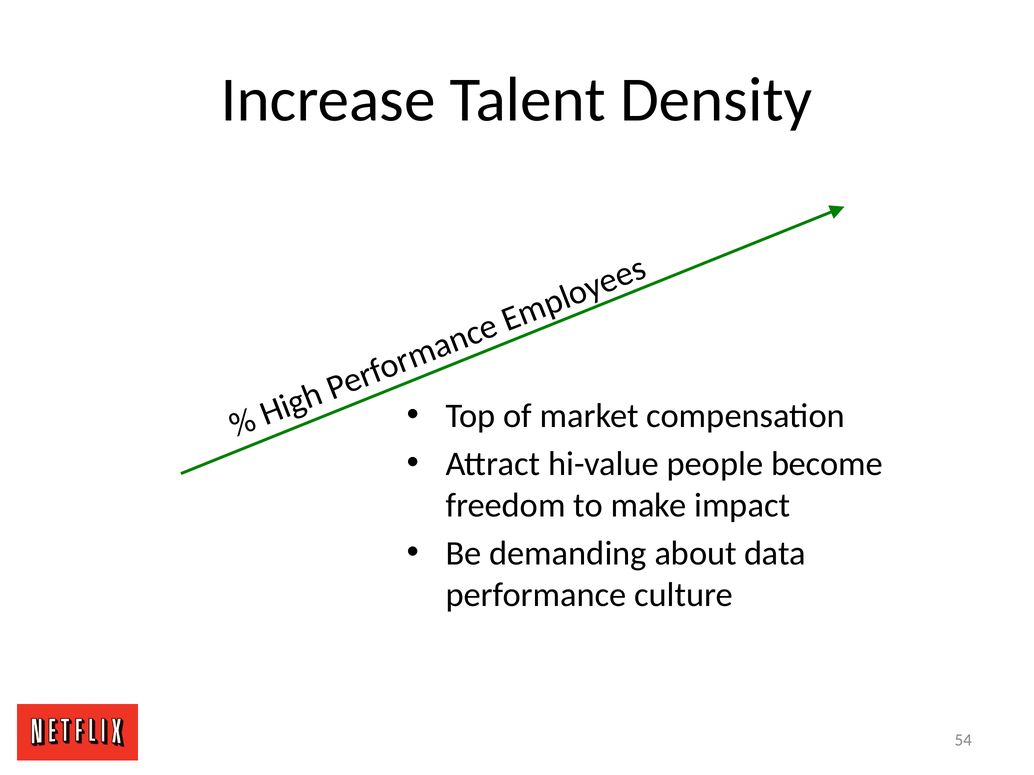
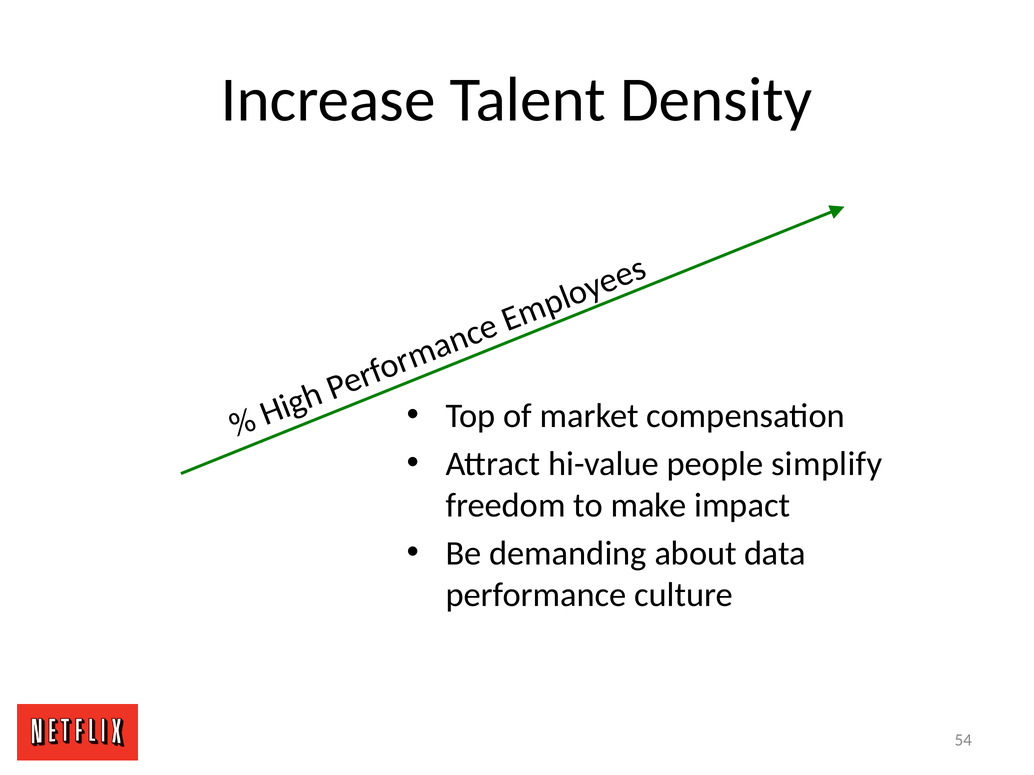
become: become -> simplify (827, 464)
